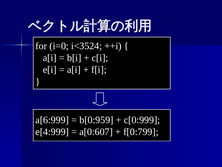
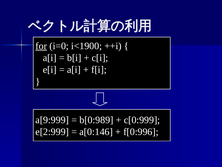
for underline: none -> present (41, 46)
i<3524: i<3524 -> i<1900 (87, 46)
a[6:999: a[6:999 -> a[9:999 (52, 120)
b[0:959: b[0:959 -> b[0:989 (96, 120)
e[4:999: e[4:999 -> e[2:999 (52, 131)
a[0:607: a[0:607 -> a[0:146 (96, 131)
f[0:799: f[0:799 -> f[0:996 (141, 131)
